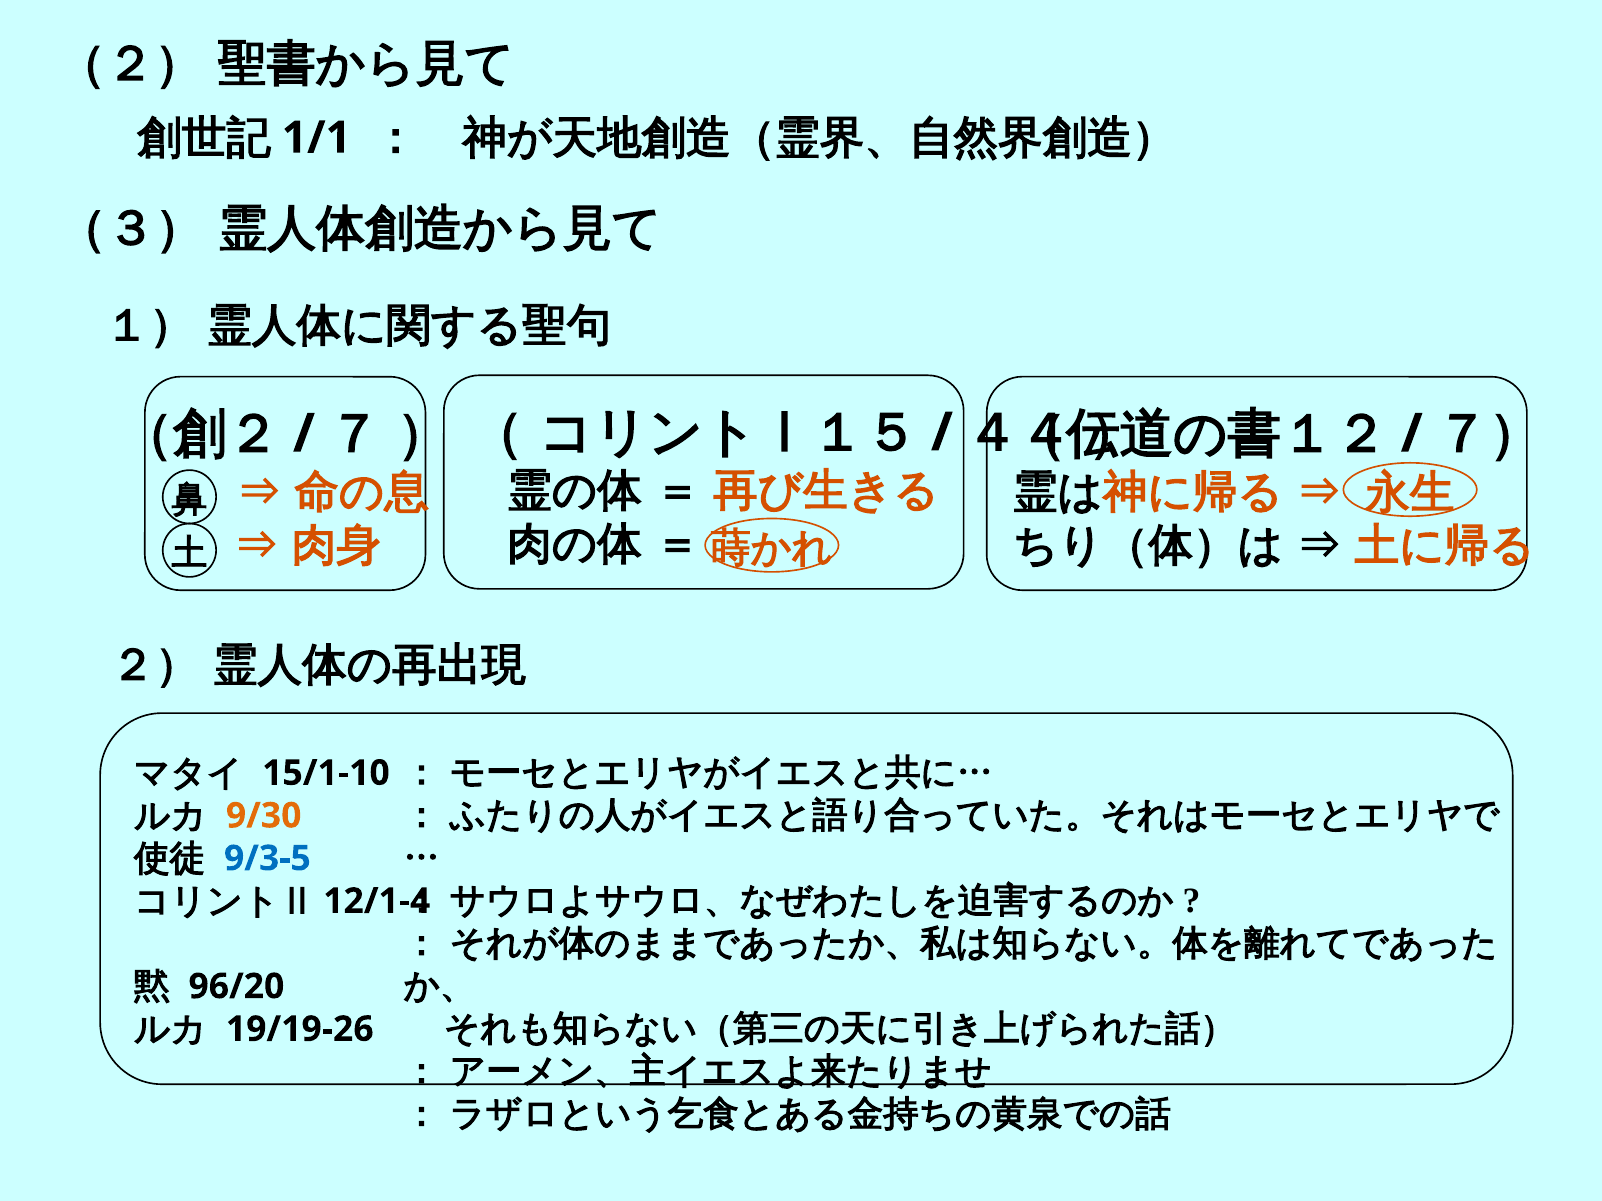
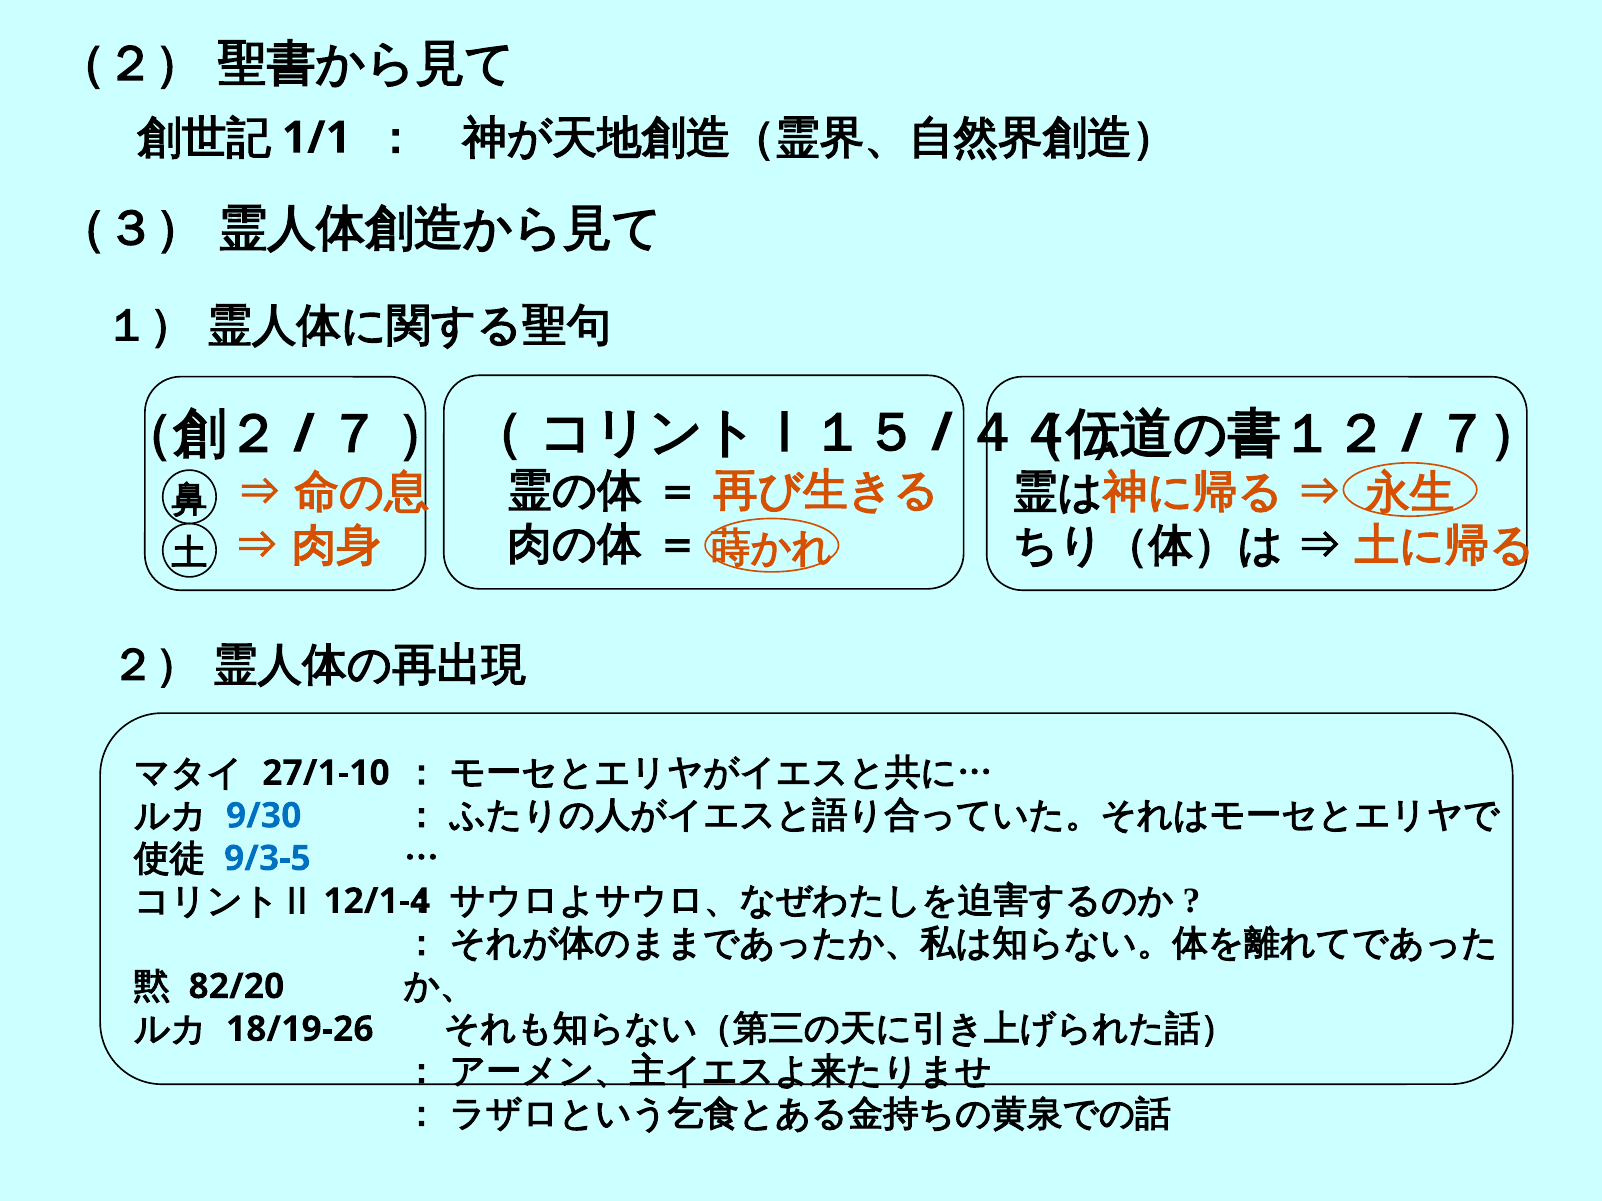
15/1-10: 15/1-10 -> 27/1-10 (326, 773)
9/30 colour: orange -> blue (264, 816)
96/20: 96/20 -> 82/20 (236, 987)
19/19-26: 19/19-26 -> 18/19-26 (300, 1030)
